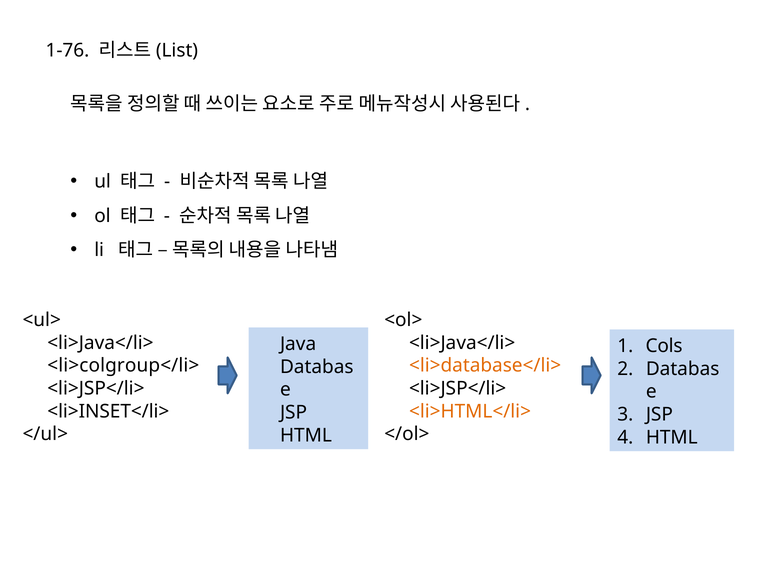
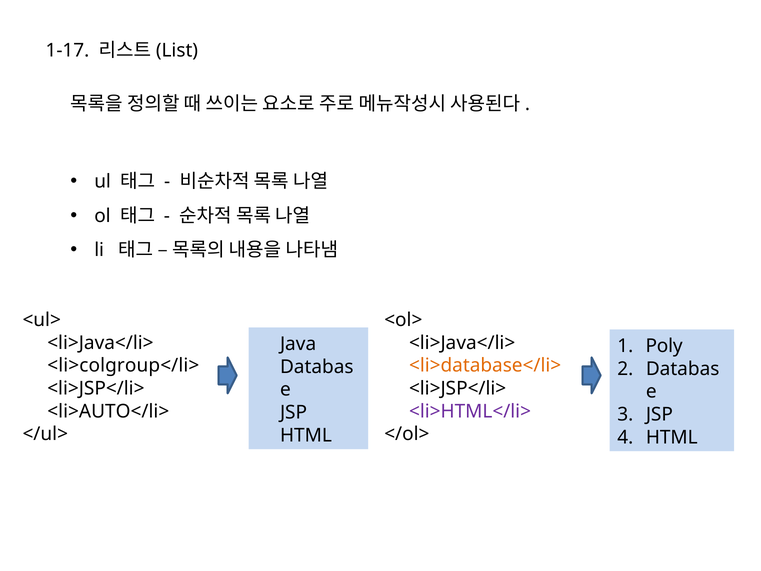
1-76: 1-76 -> 1-17 (67, 50)
Cols: Cols -> Poly (664, 346)
<li>INSET</li>: <li>INSET</li> -> <li>AUTO</li> (108, 411)
<li>HTML</li> colour: orange -> purple (470, 411)
